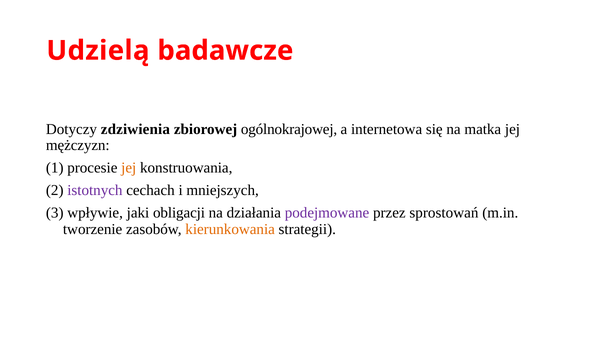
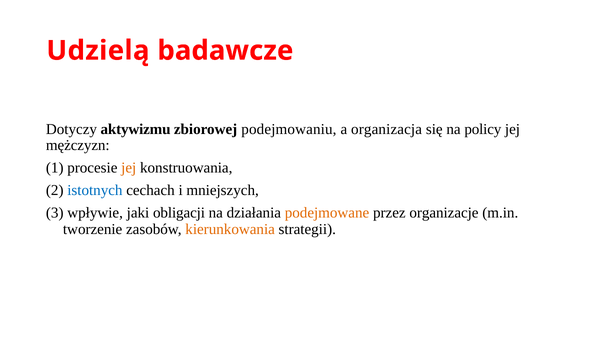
zdziwienia: zdziwienia -> aktywizmu (136, 129)
ogólnokrajowej: ogólnokrajowej -> podejmowaniu (289, 129)
internetowa: internetowa -> organizacja (387, 129)
matka: matka -> policy (483, 129)
istotnych colour: purple -> blue (95, 191)
podejmowane colour: purple -> orange (327, 213)
sprostowań: sprostowań -> organizacje (444, 213)
